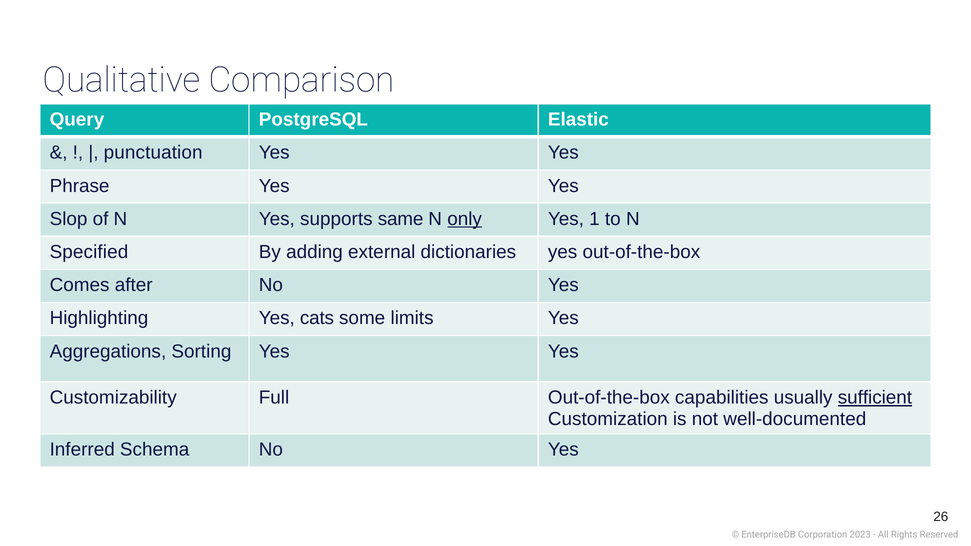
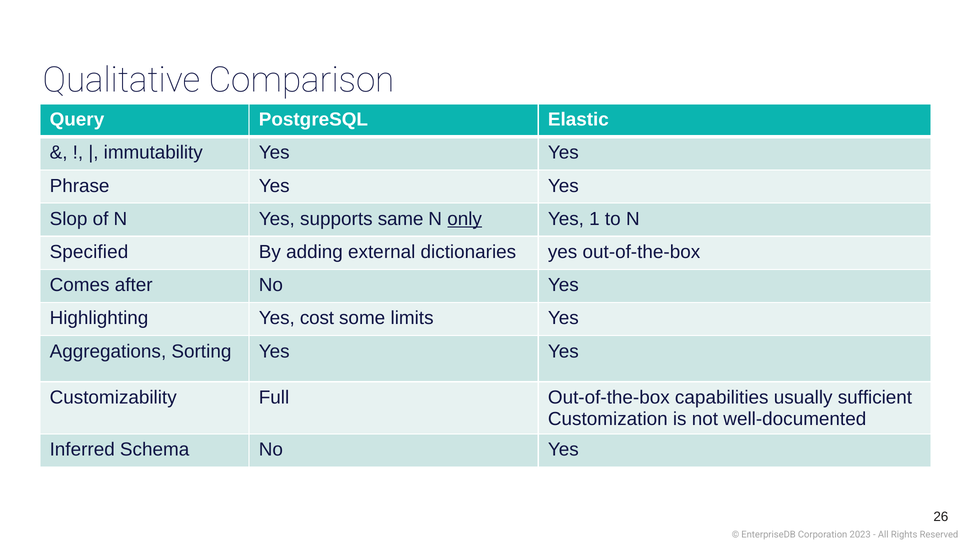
punctuation: punctuation -> immutability (153, 153)
cats: cats -> cost (317, 318)
sufficient underline: present -> none (875, 398)
